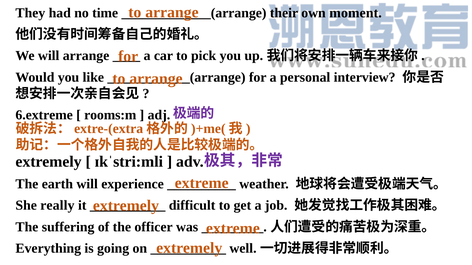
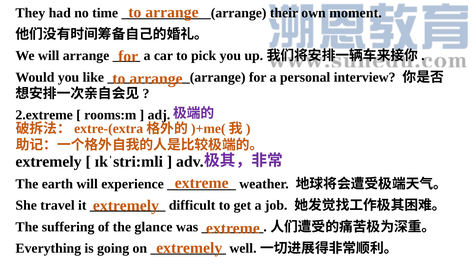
6.extreme: 6.extreme -> 2.extreme (44, 115)
really: really -> travel (57, 206)
officer: officer -> glance (153, 227)
